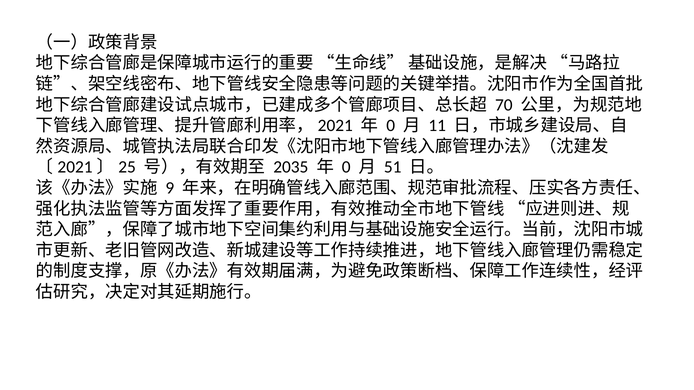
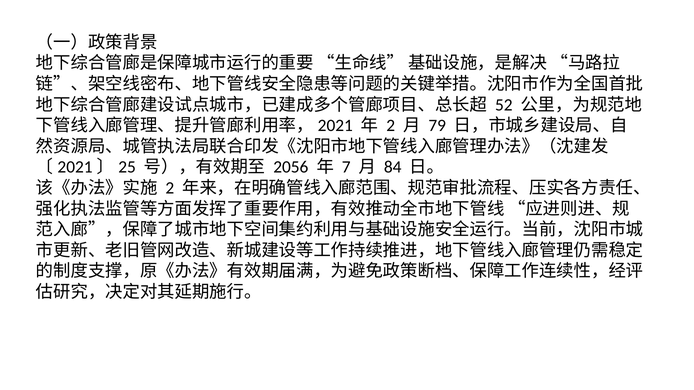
70: 70 -> 52 (504, 105)
0: 0 -> 2 (391, 126)
11: 11 -> 79 (437, 126)
2035: 2035 -> 2056 (291, 167)
0: 0 -> 7 (346, 167)
51: 51 -> 84 (393, 167)
9: 9 -> 2 (170, 188)
